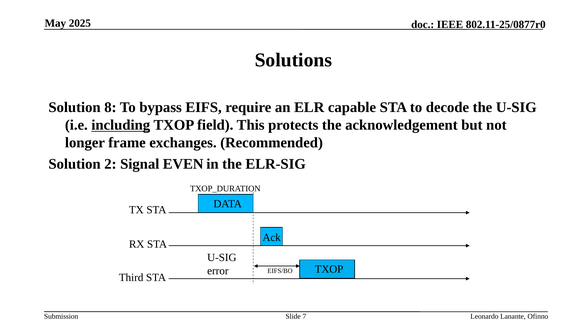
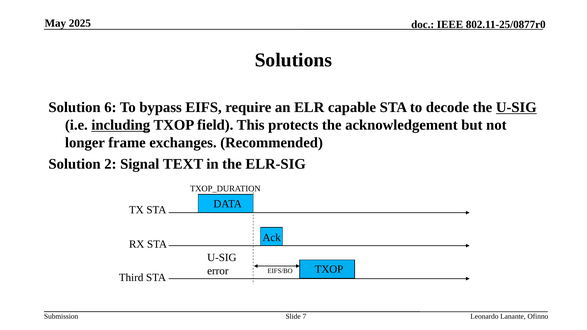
8: 8 -> 6 (110, 107)
U-SIG underline: none -> present (516, 107)
EVEN: EVEN -> TEXT (183, 164)
